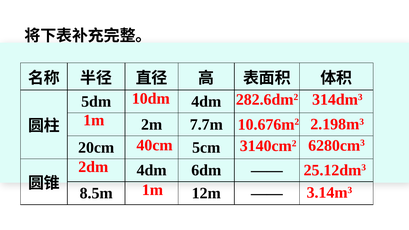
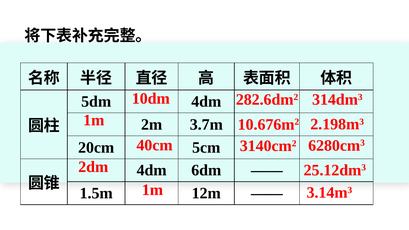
7.7m: 7.7m -> 3.7m (206, 125)
8.5m: 8.5m -> 1.5m (96, 193)
